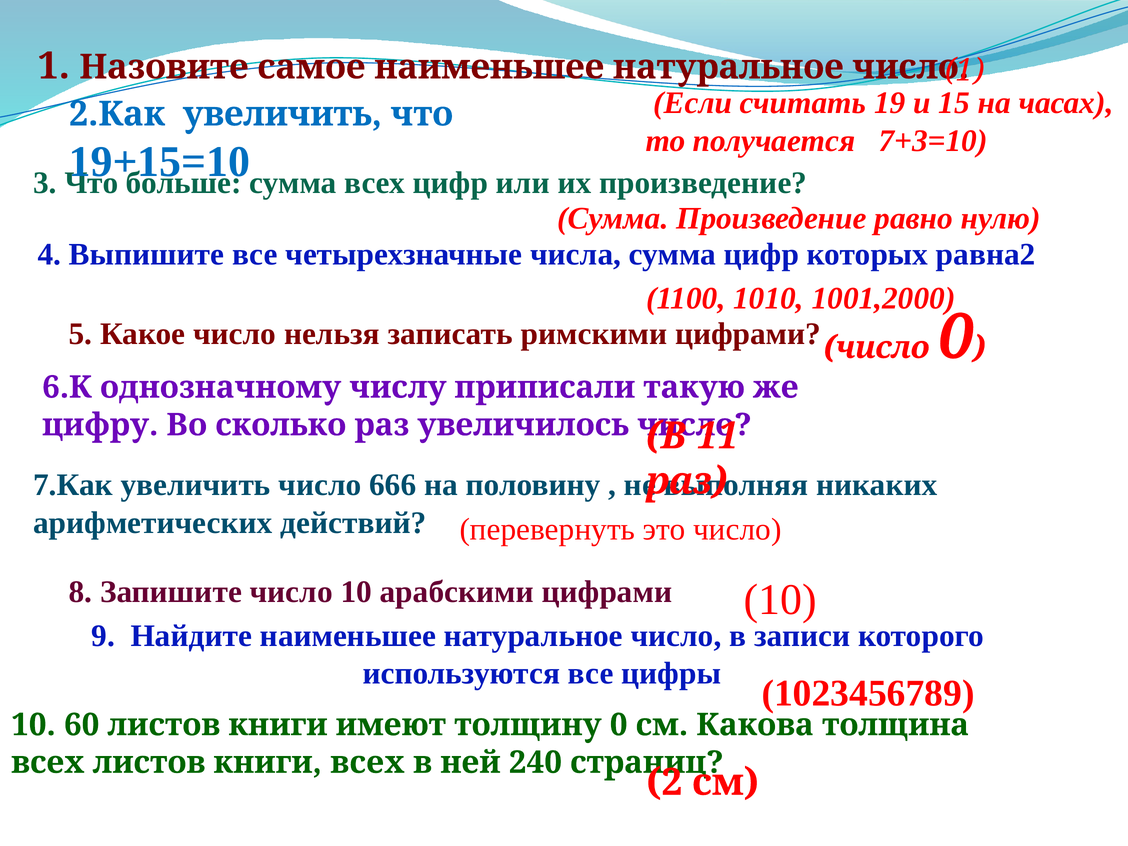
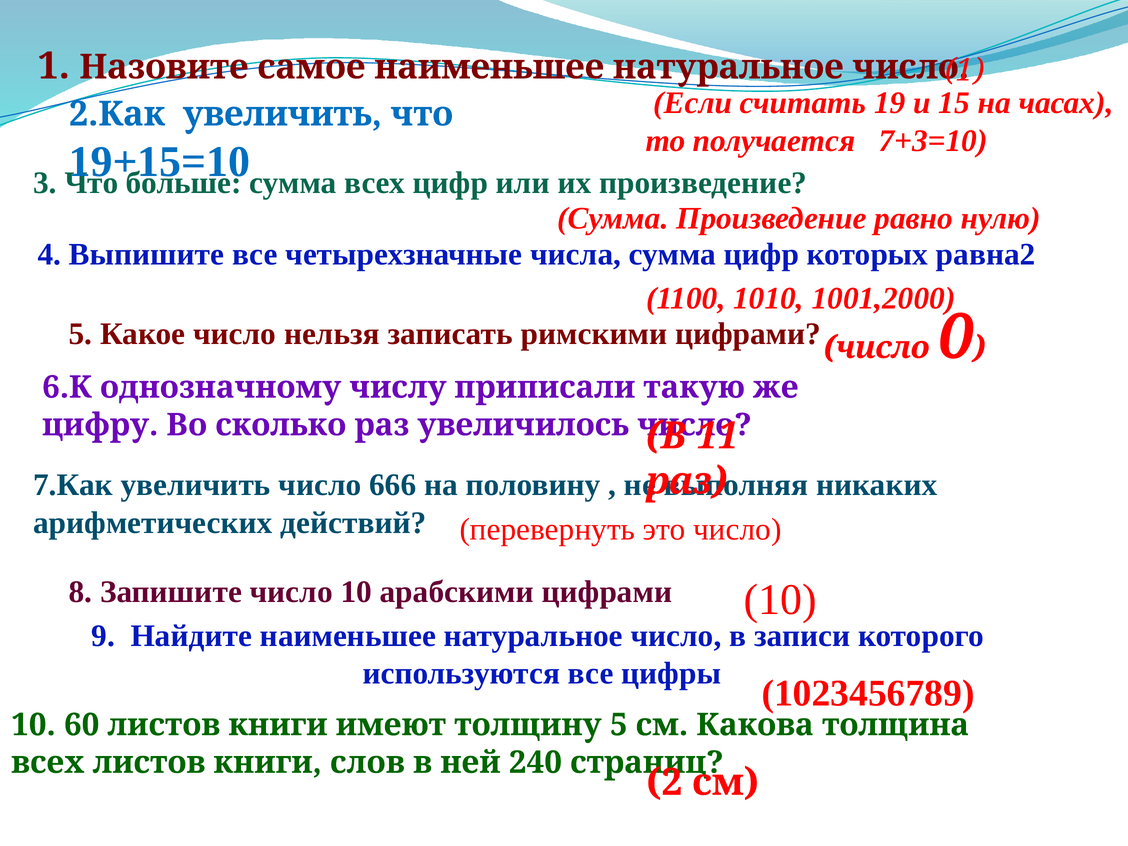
толщину 0: 0 -> 5 (619, 725)
книги всех: всех -> слов (367, 763)
